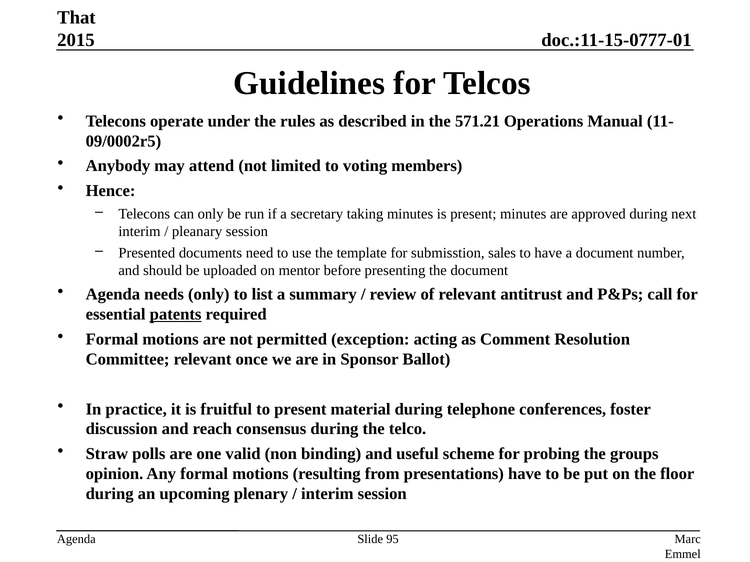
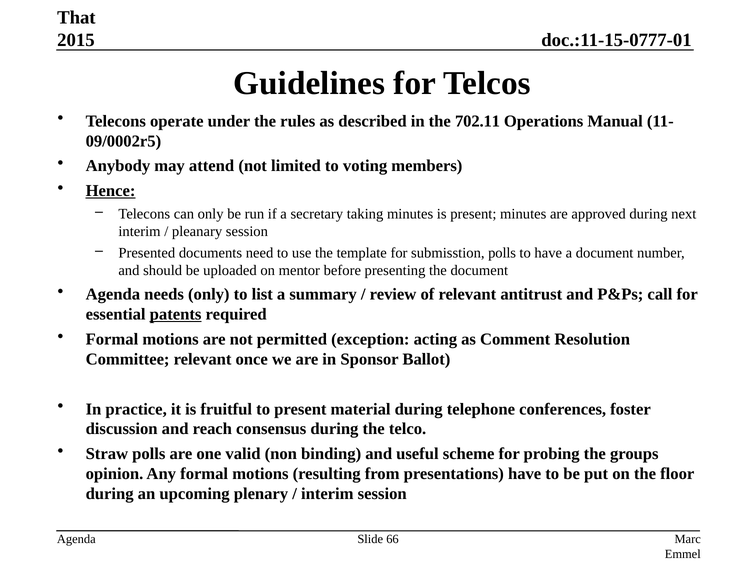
571.21: 571.21 -> 702.11 (478, 121)
Hence underline: none -> present (111, 191)
submisstion sales: sales -> polls (502, 253)
95: 95 -> 66 (392, 539)
